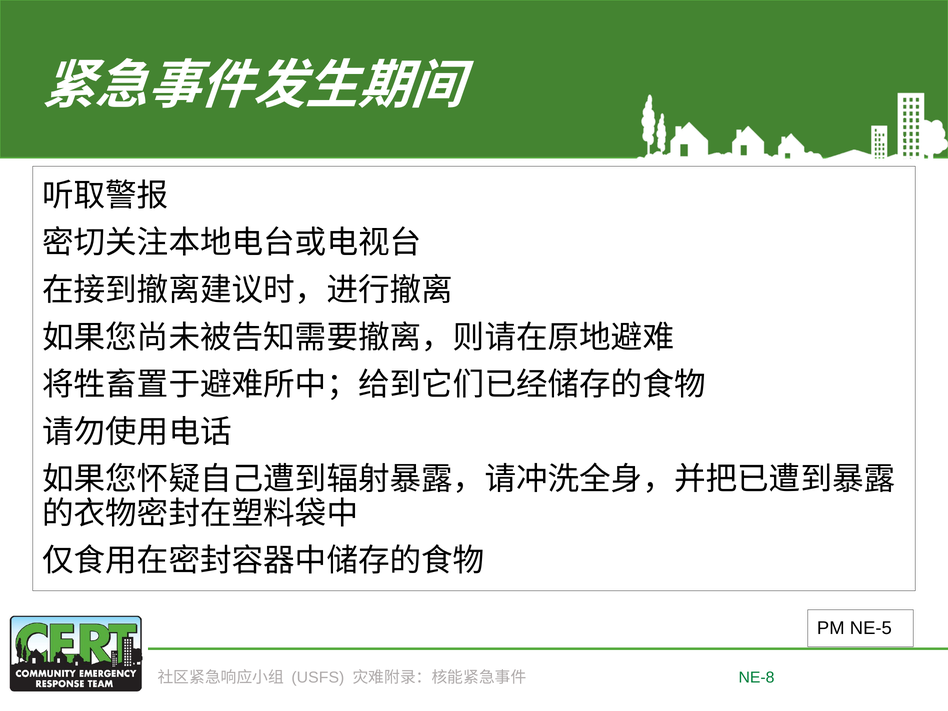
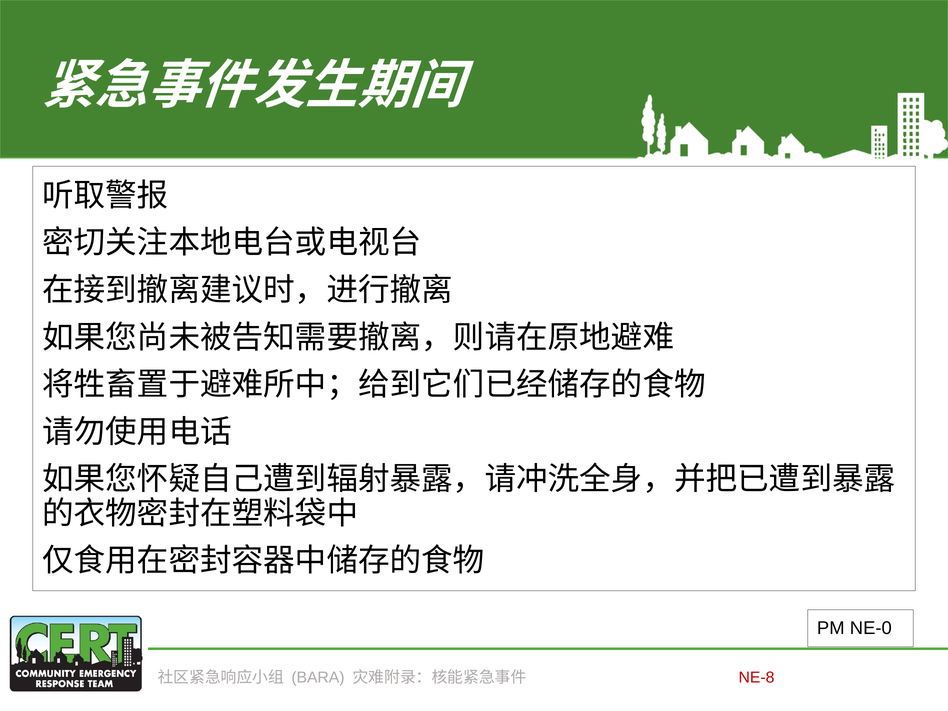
NE-5: NE-5 -> NE-0 (871, 628)
USFS: USFS -> BARA (318, 678)
NE-8 colour: green -> red (757, 678)
